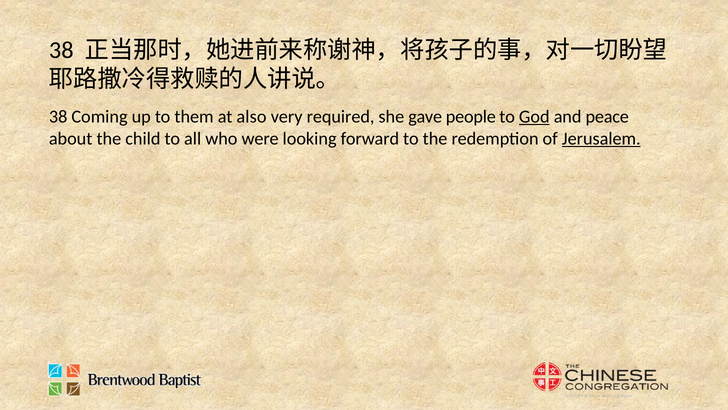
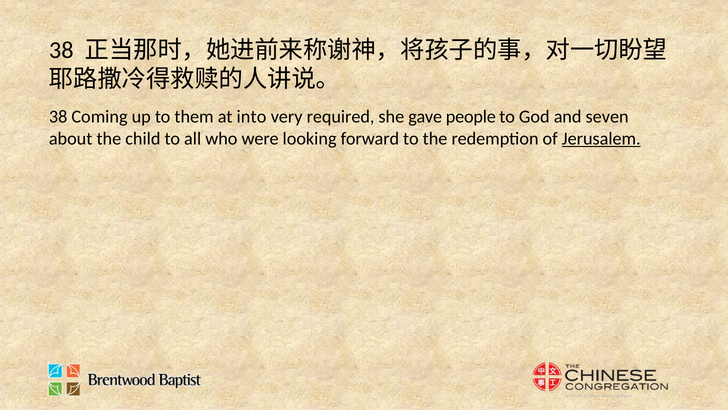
also: also -> into (251, 117)
God underline: present -> none (534, 117)
peace: peace -> seven (607, 117)
